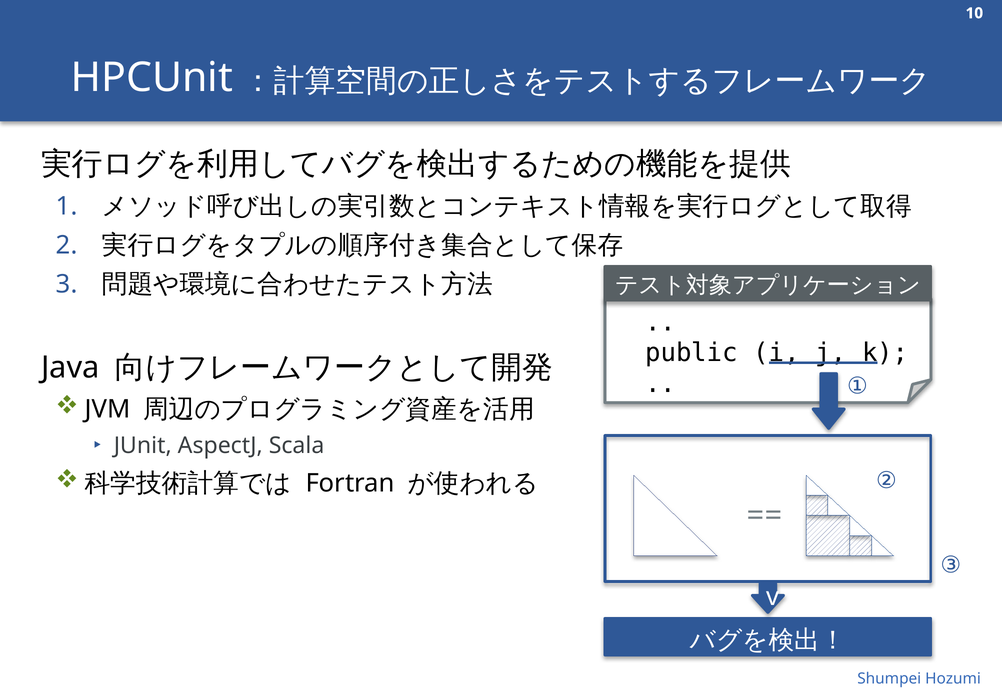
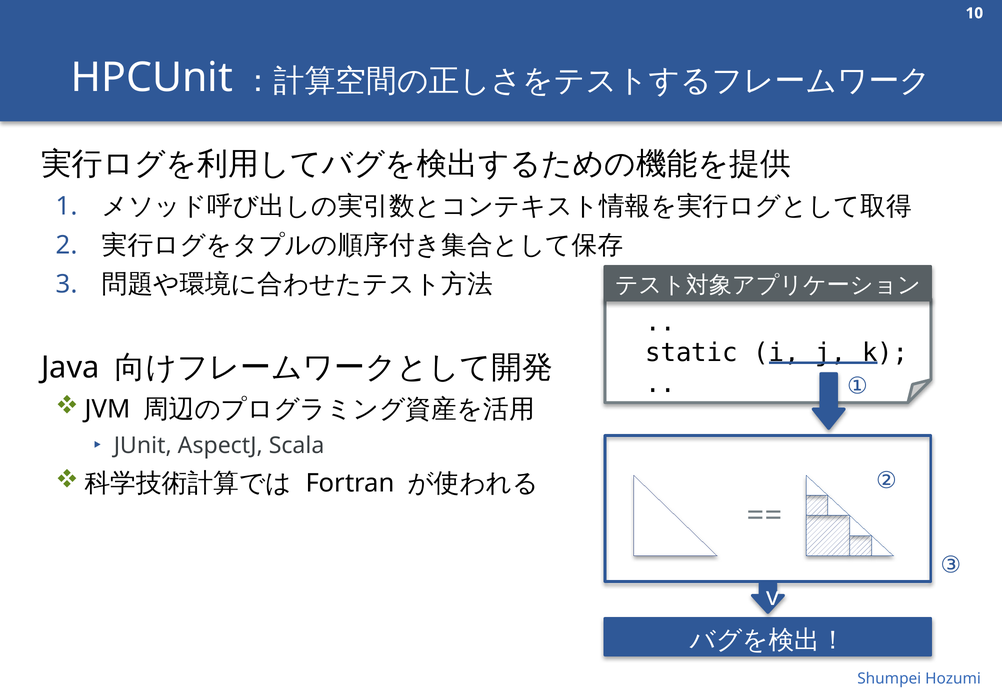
public: public -> static (691, 353)
